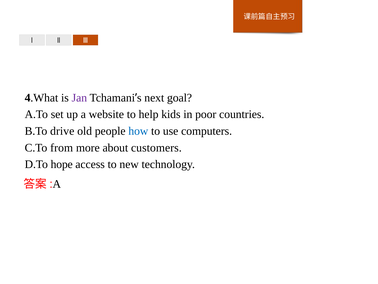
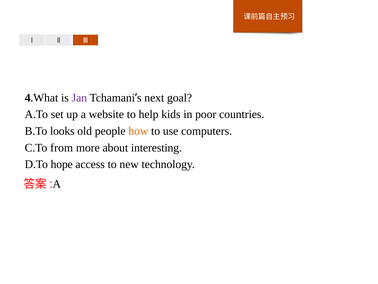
drive: drive -> looks (62, 131)
how colour: blue -> orange (138, 131)
customers: customers -> interesting (156, 147)
